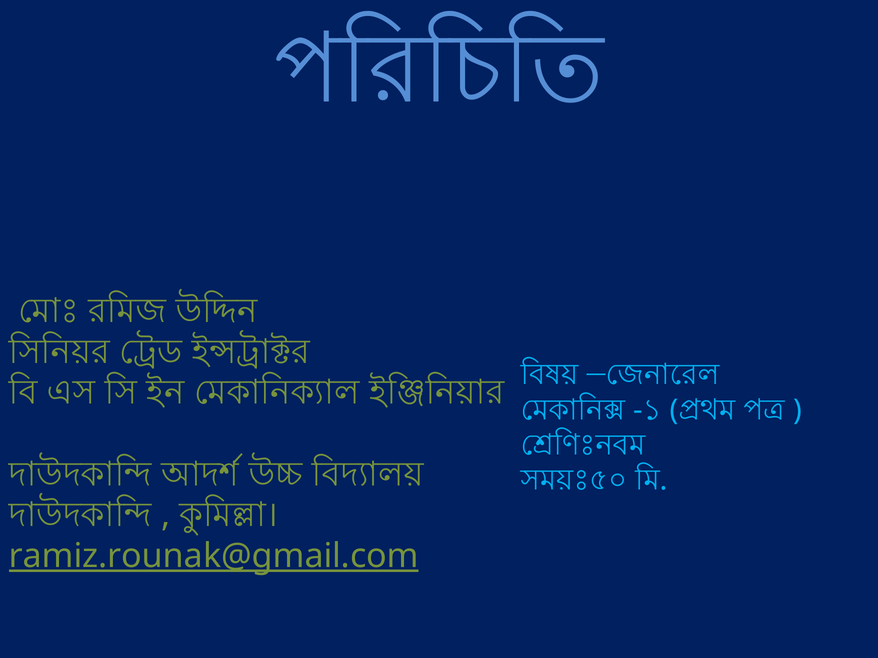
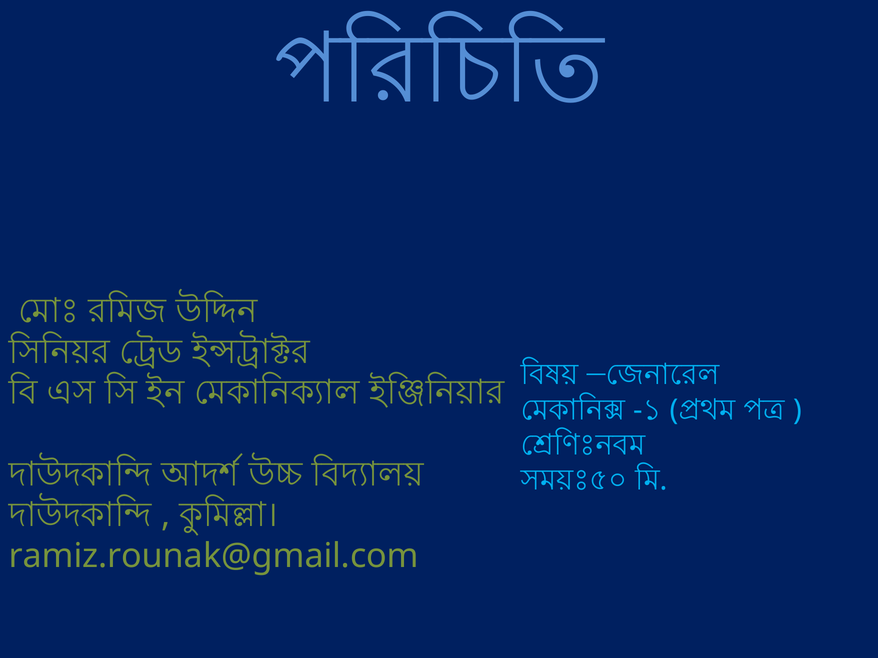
ramiz.rounak@gmail.com underline: present -> none (214, 556)
